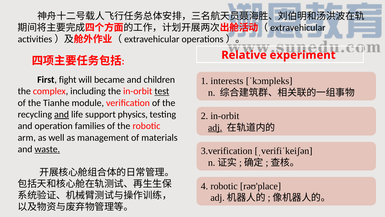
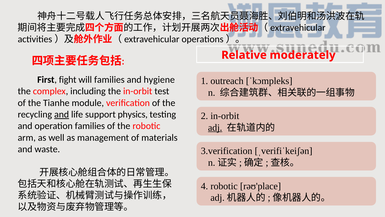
experiment: experiment -> moderately (303, 55)
will became: became -> families (109, 80)
children: children -> hygiene (159, 80)
interests: interests -> outreach (227, 81)
test underline: present -> none (162, 91)
waste underline: present -> none (47, 149)
